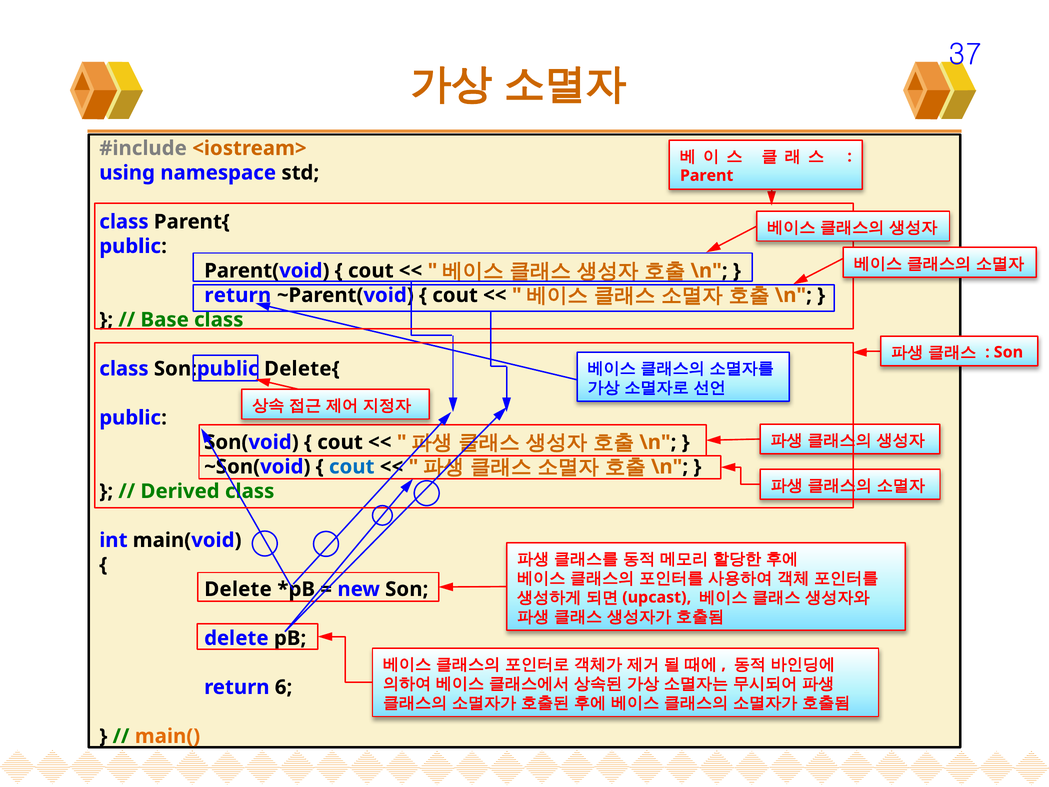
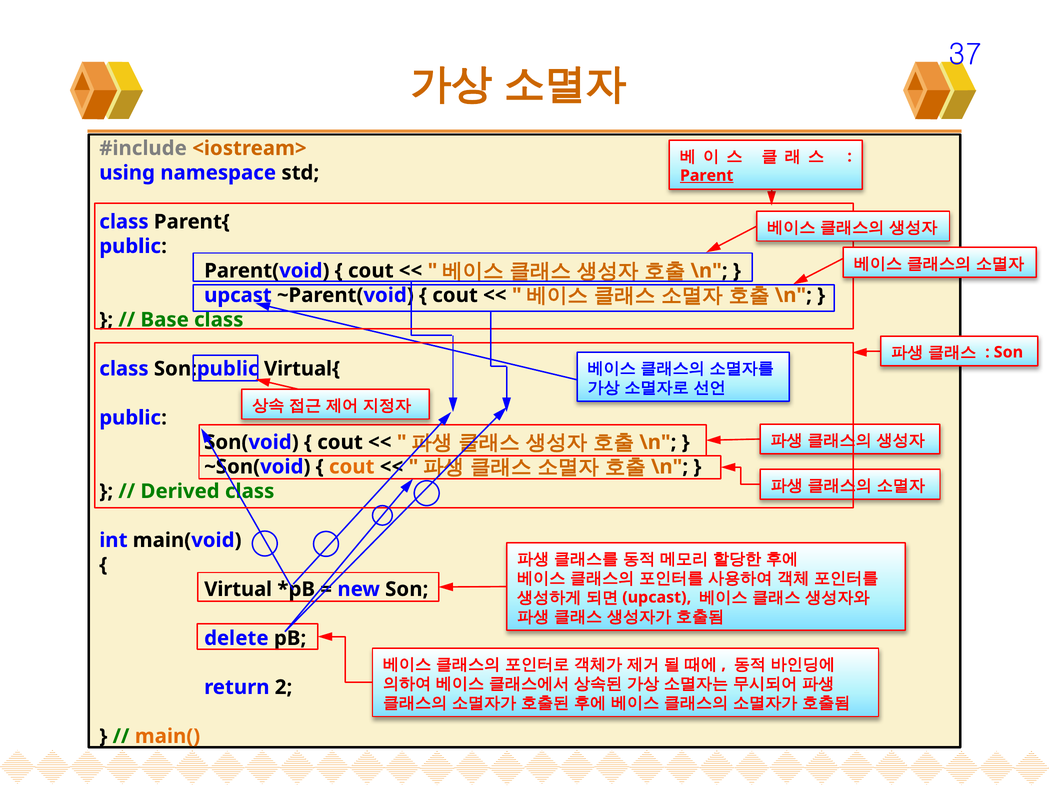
Parent underline: none -> present (707, 175)
return: return -> upcast (238, 295)
Delete{: Delete{ -> Virtual{ (302, 369)
cout colour: blue -> orange (352, 467)
Delete: Delete -> Virtual (238, 589)
6: 6 -> 2 (284, 687)
